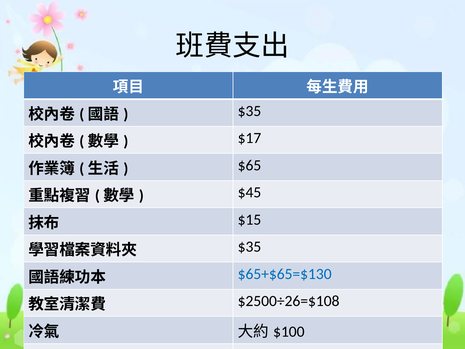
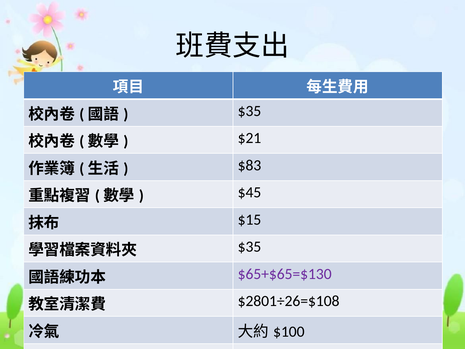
$17: $17 -> $21 (249, 138)
$65: $65 -> $83 (249, 165)
$65+$65=$130 colour: blue -> purple (285, 274)
$2500÷26=$108: $2500÷26=$108 -> $2801÷26=$108 (289, 301)
